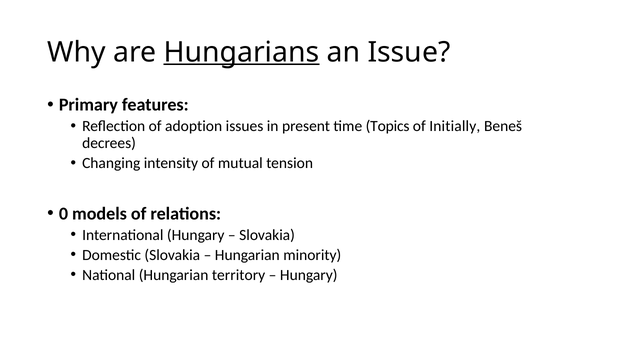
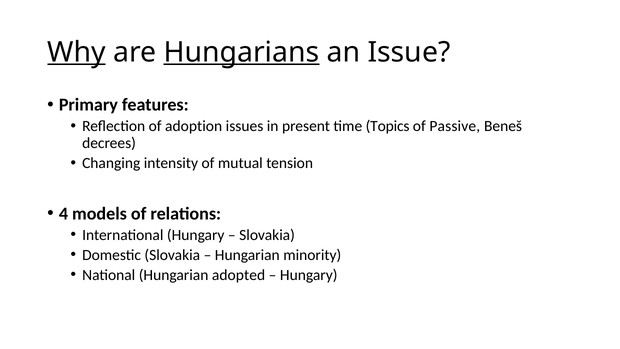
Why underline: none -> present (77, 52)
Initially: Initially -> Passive (455, 126)
0: 0 -> 4 (63, 213)
territory: territory -> adopted (239, 275)
